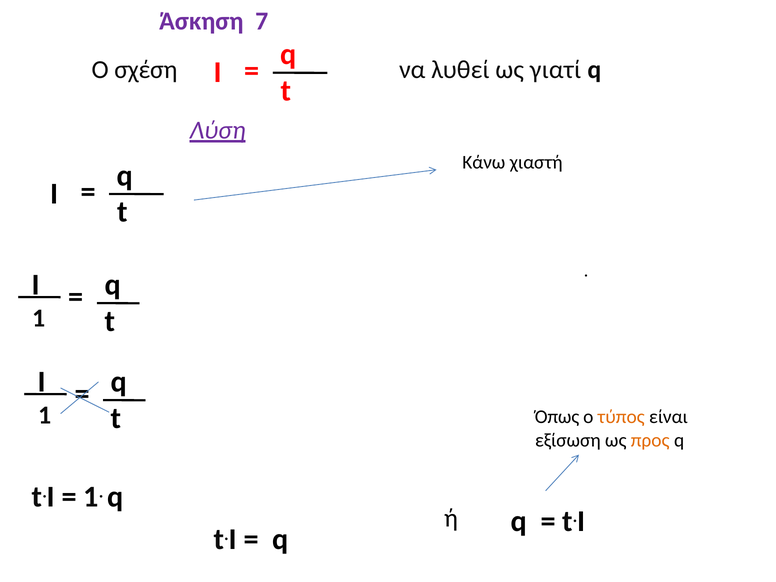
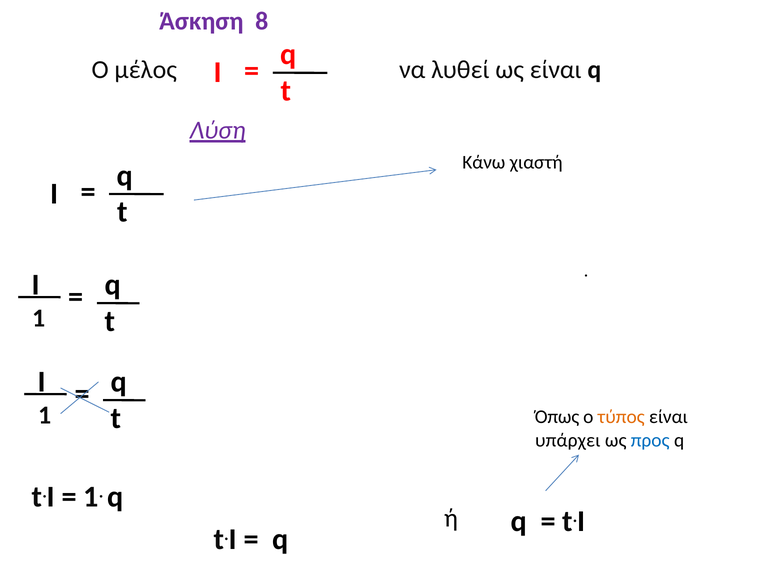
7: 7 -> 8 (262, 21)
σχέση: σχέση -> μέλος (146, 70)
ως γιατί: γιατί -> είναι (556, 70)
εξίσωση: εξίσωση -> υπάρχει (568, 440)
προς colour: orange -> blue (650, 440)
